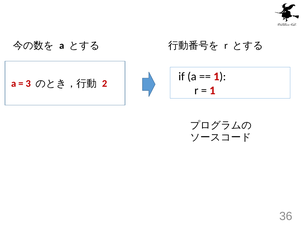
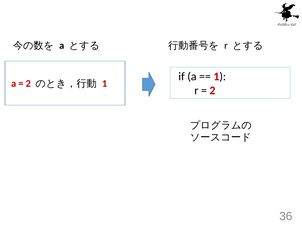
3: 3 -> 2 (28, 84)
2: 2 -> 1 (105, 84)
1: 1 -> 2 (212, 91)
